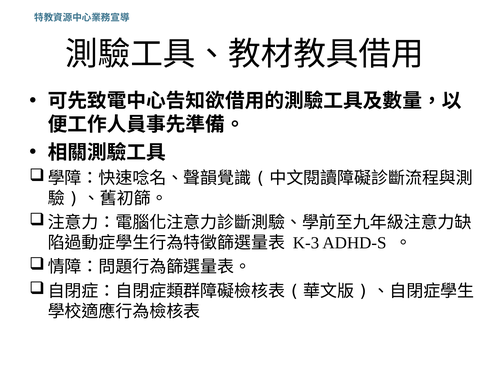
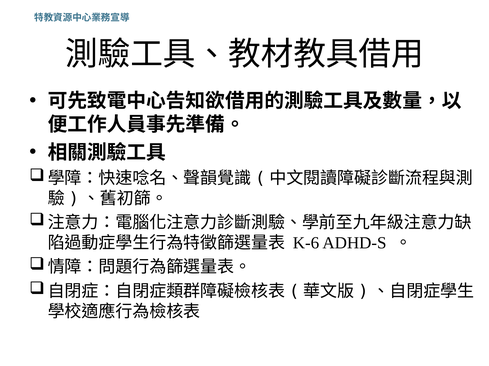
K-3: K-3 -> K-6 (306, 243)
